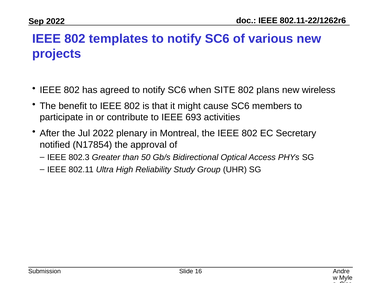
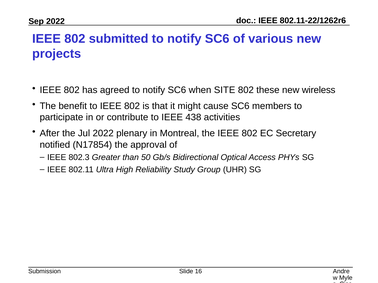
templates: templates -> submitted (119, 39)
plans: plans -> these (268, 90)
693: 693 -> 438 (193, 118)
